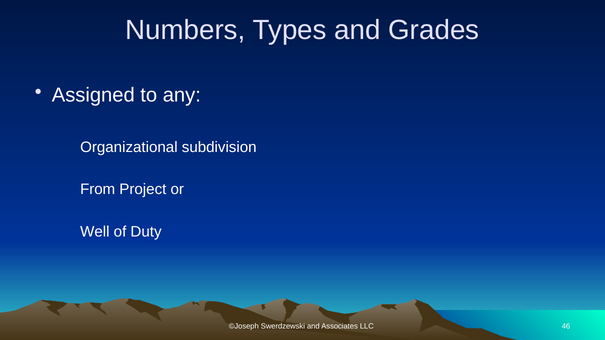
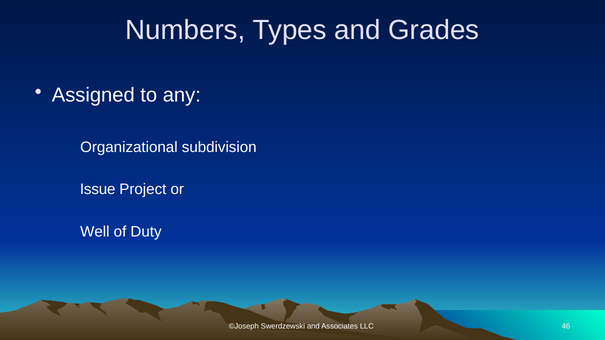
From: From -> Issue (98, 190)
